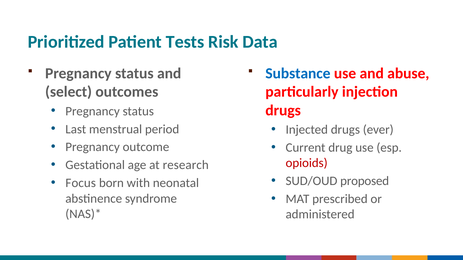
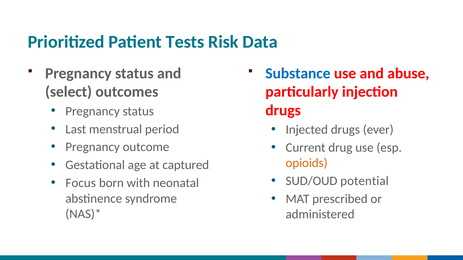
opioids colour: red -> orange (307, 163)
research: research -> captured (186, 165)
proposed: proposed -> potential (365, 181)
